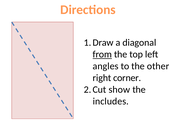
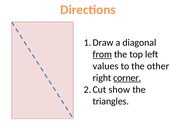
angles: angles -> values (106, 66)
corner underline: none -> present (127, 78)
includes: includes -> triangles (111, 101)
